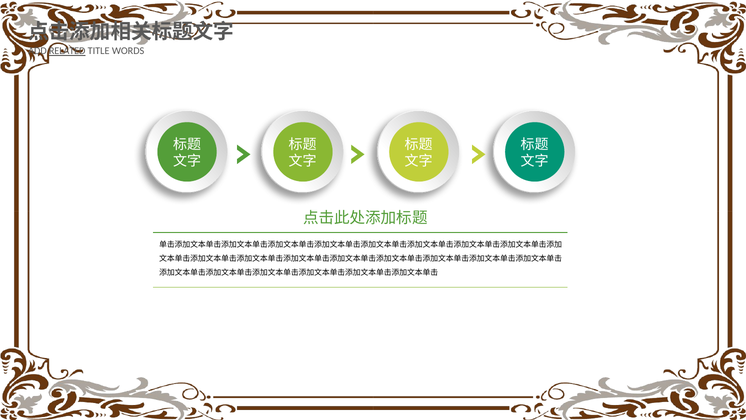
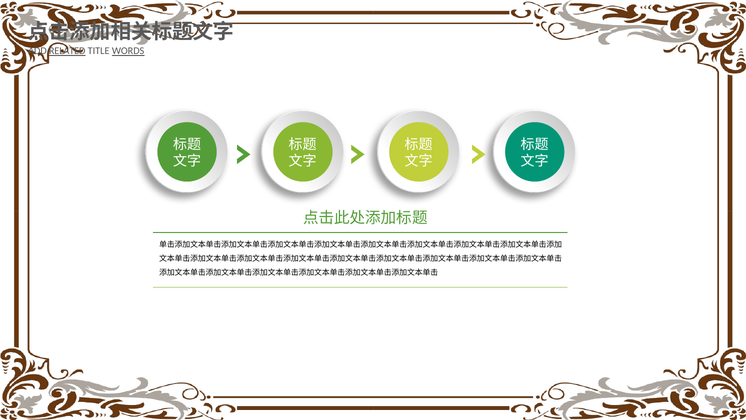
WORDS underline: none -> present (128, 51)
